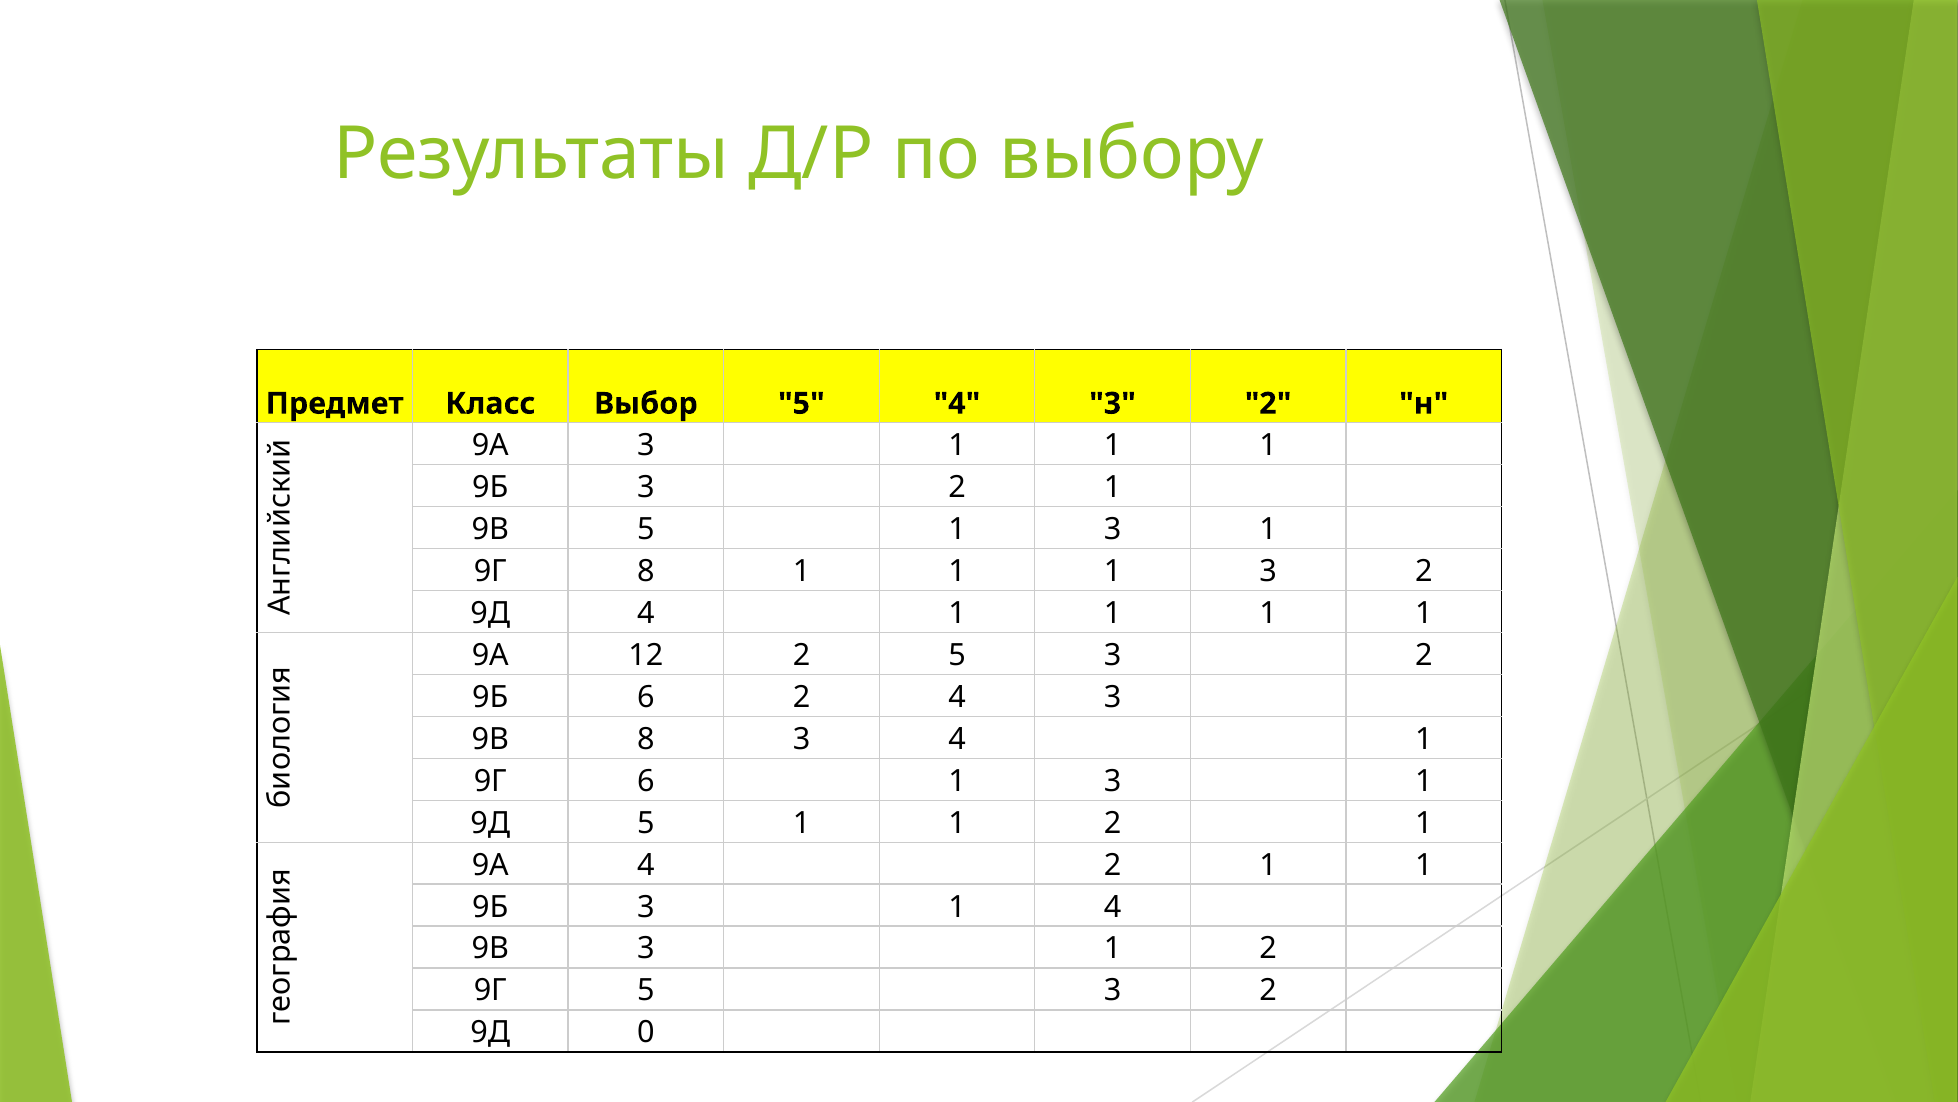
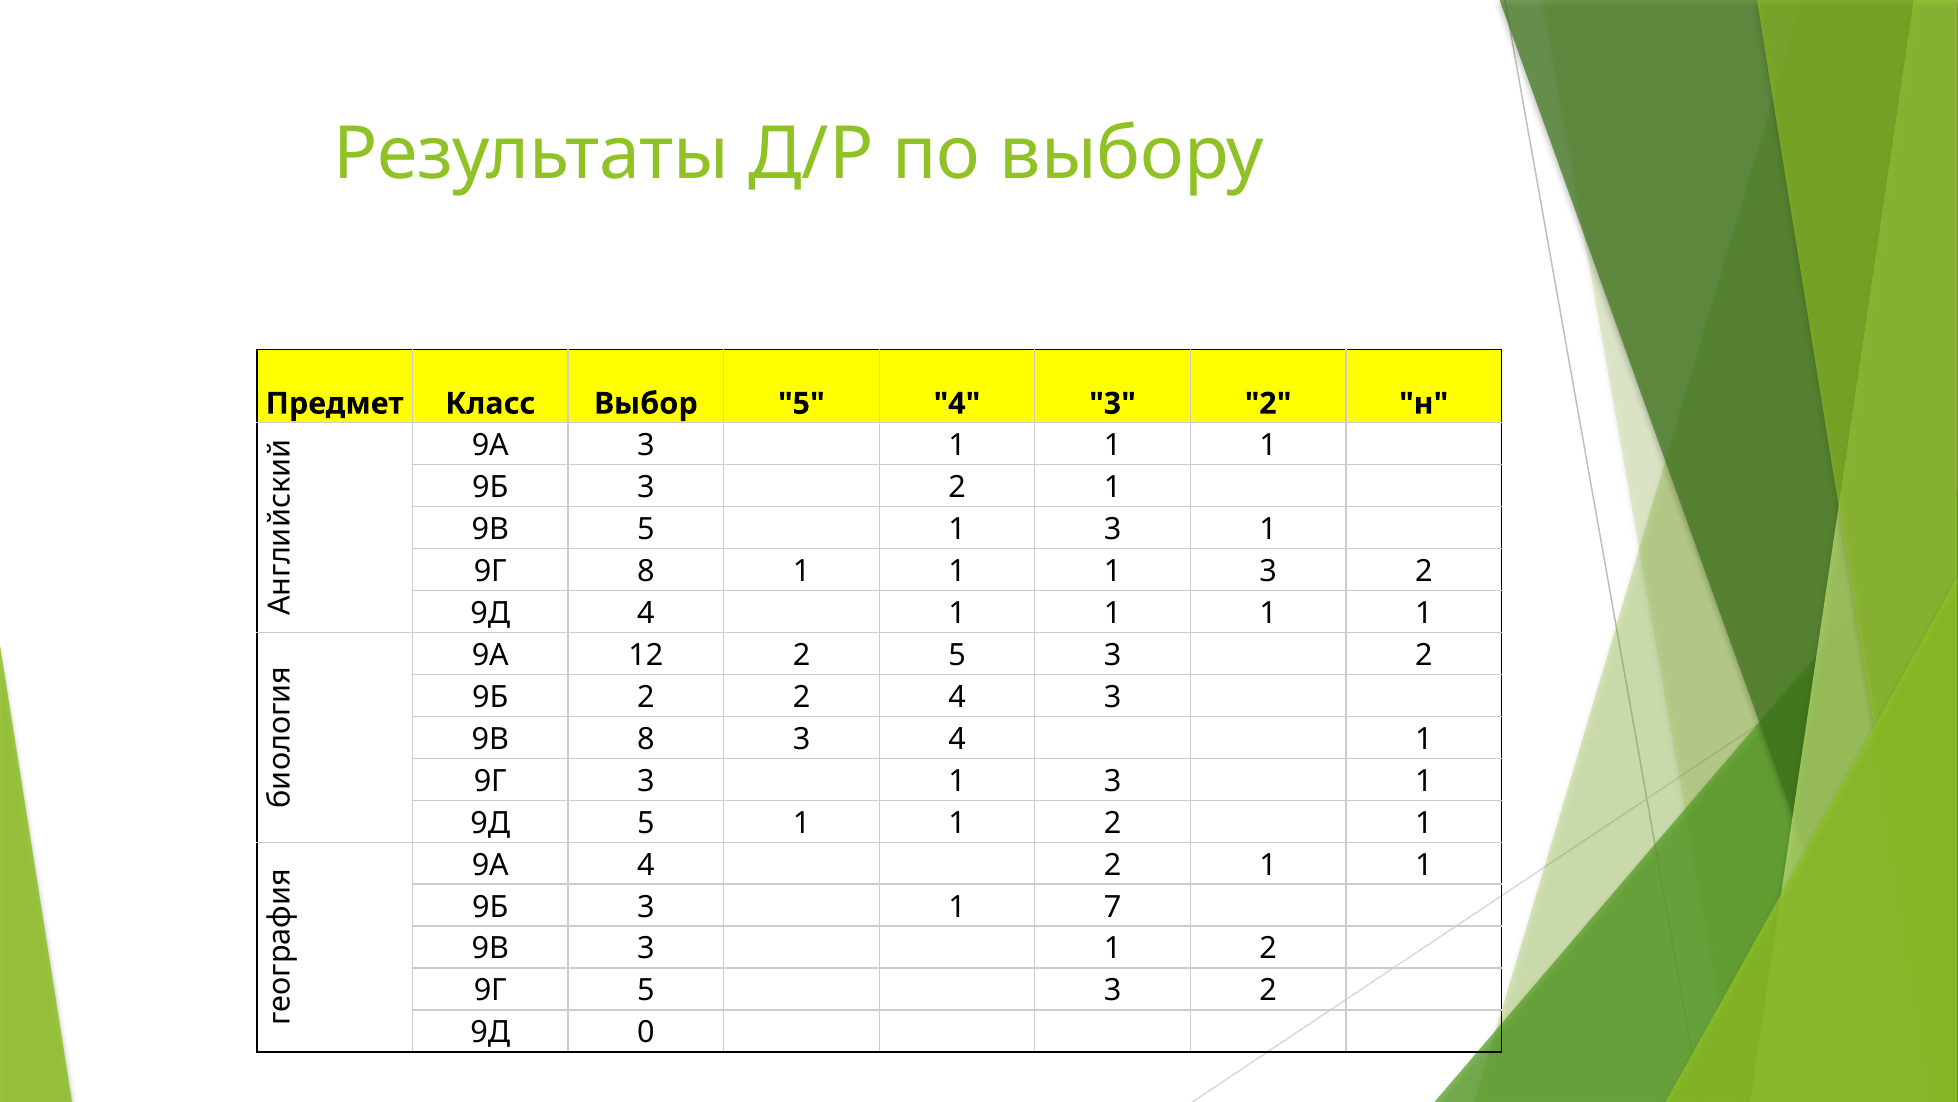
9Б 6: 6 -> 2 (646, 697)
9Г 6: 6 -> 3 (646, 781)
1 4: 4 -> 7 (1113, 906)
